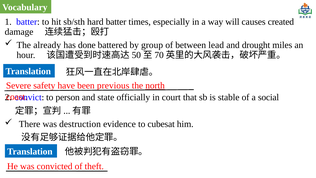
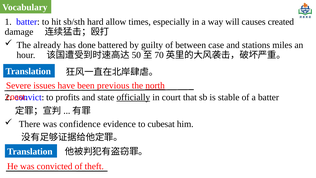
hard batter: batter -> allow (116, 22)
group: group -> guilty (152, 45)
lead: lead -> case (216, 45)
drought: drought -> stations (256, 45)
safety: safety -> issues (44, 86)
person: person -> profits (68, 97)
officially underline: none -> present (133, 97)
a social: social -> batter (268, 97)
destruction: destruction -> confidence (80, 124)
